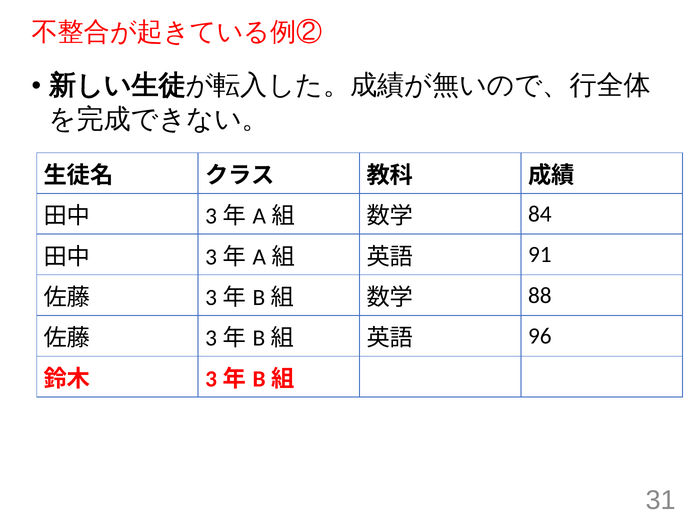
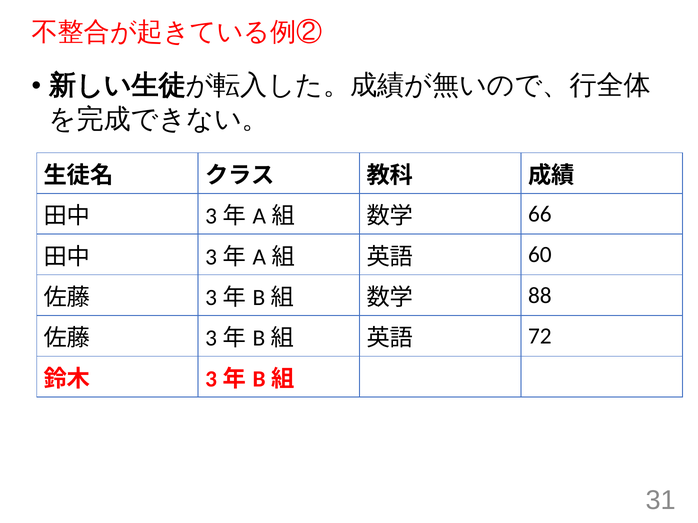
84: 84 -> 66 (540, 214)
91: 91 -> 60 (540, 255)
96: 96 -> 72 (540, 336)
